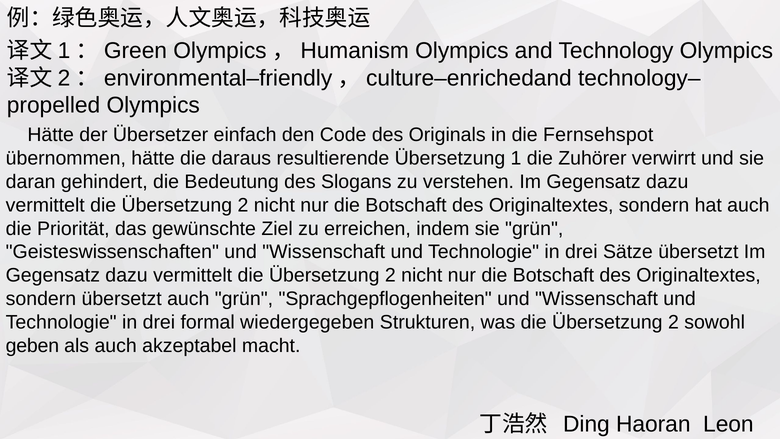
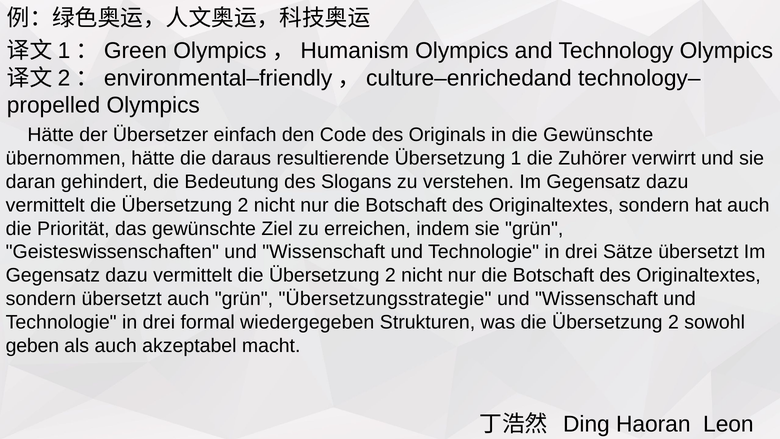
die Fernsehspot: Fernsehspot -> Gewünschte (598, 135)
Sprachgepflogenheiten: Sprachgepflogenheiten -> Übersetzungsstrategie (385, 299)
